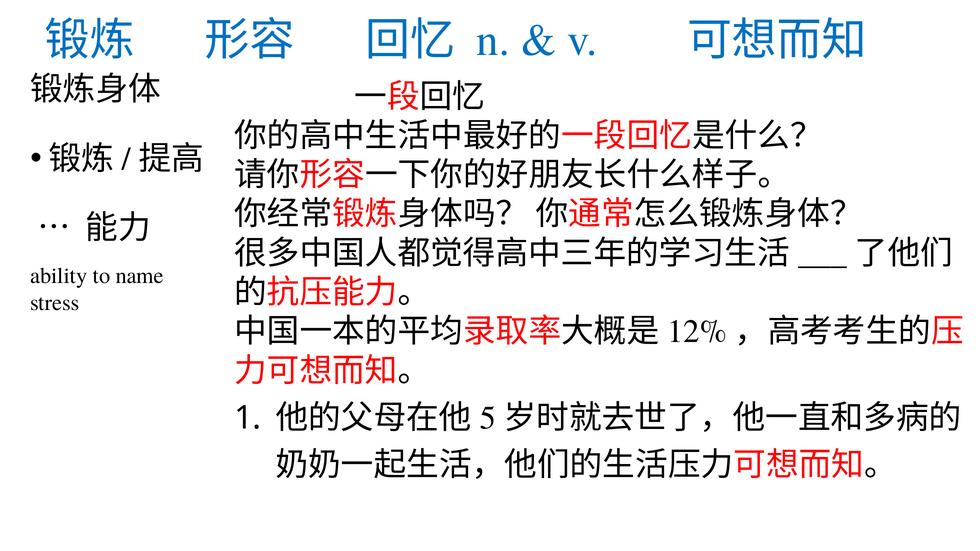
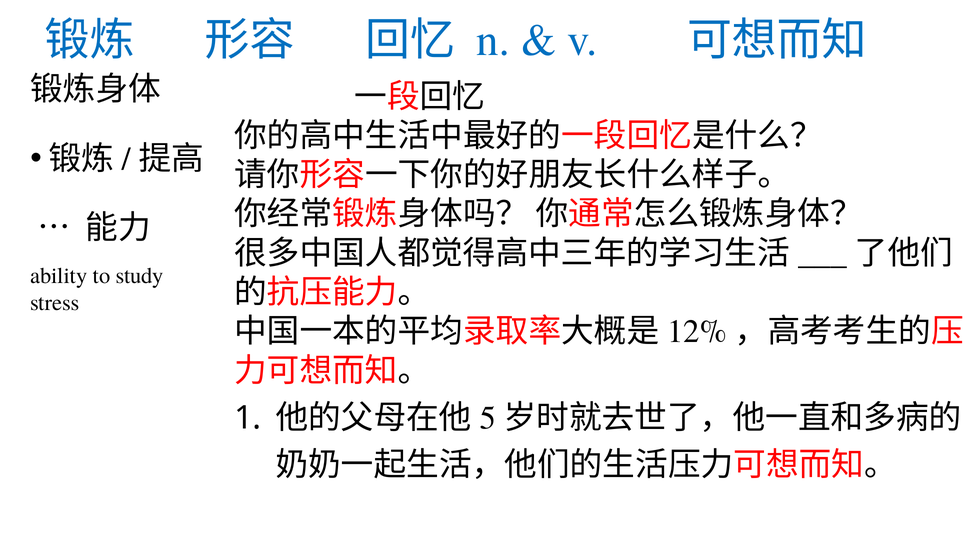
name: name -> study (139, 276)
